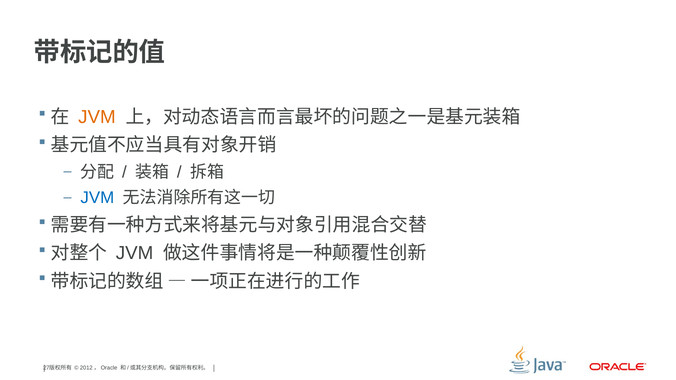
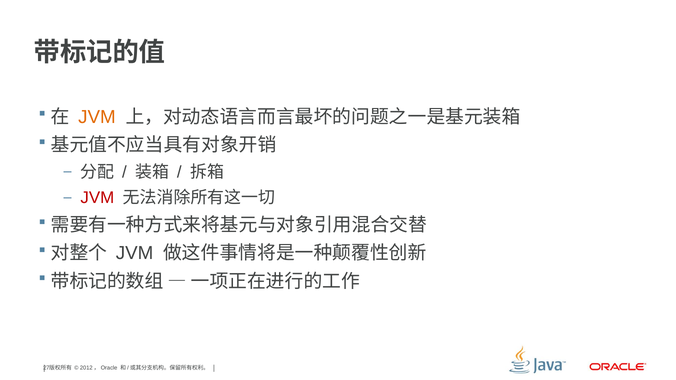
JVM colour: blue -> red (97, 198)
